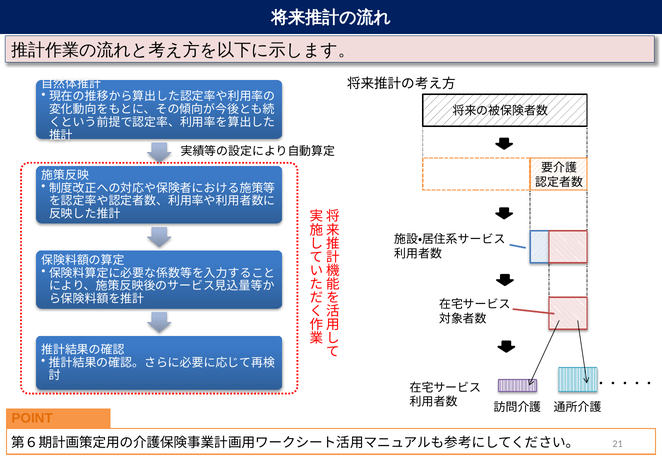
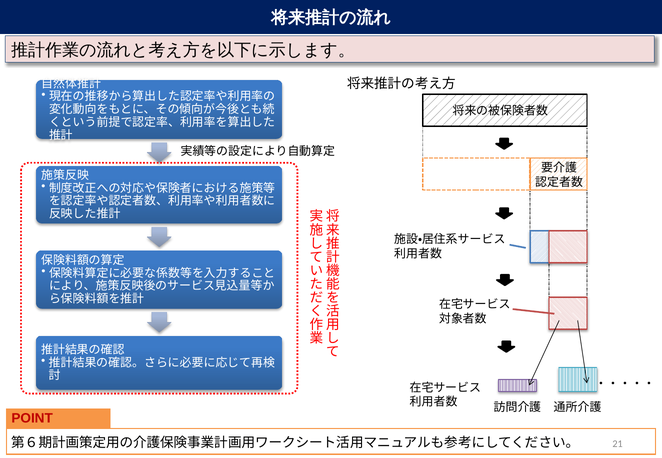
POINT colour: orange -> red (32, 418)
